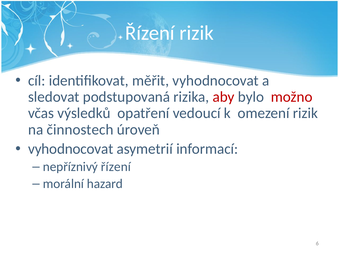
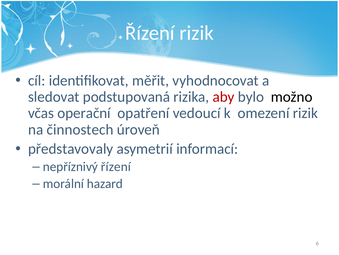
možno colour: red -> black (292, 97)
výsledků: výsledků -> operační (84, 113)
vyhodnocovat: vyhodnocovat -> představovaly (71, 148)
